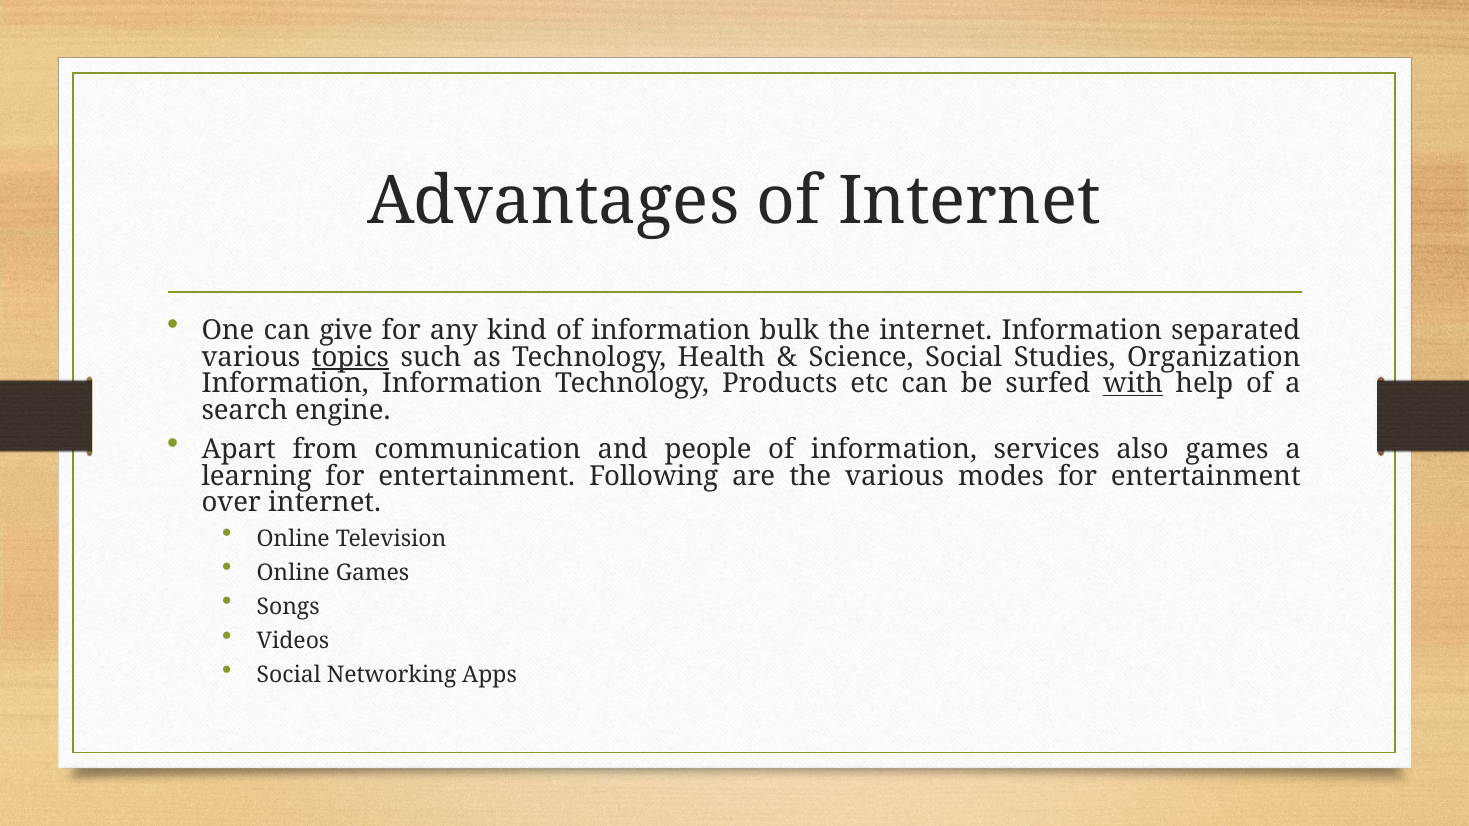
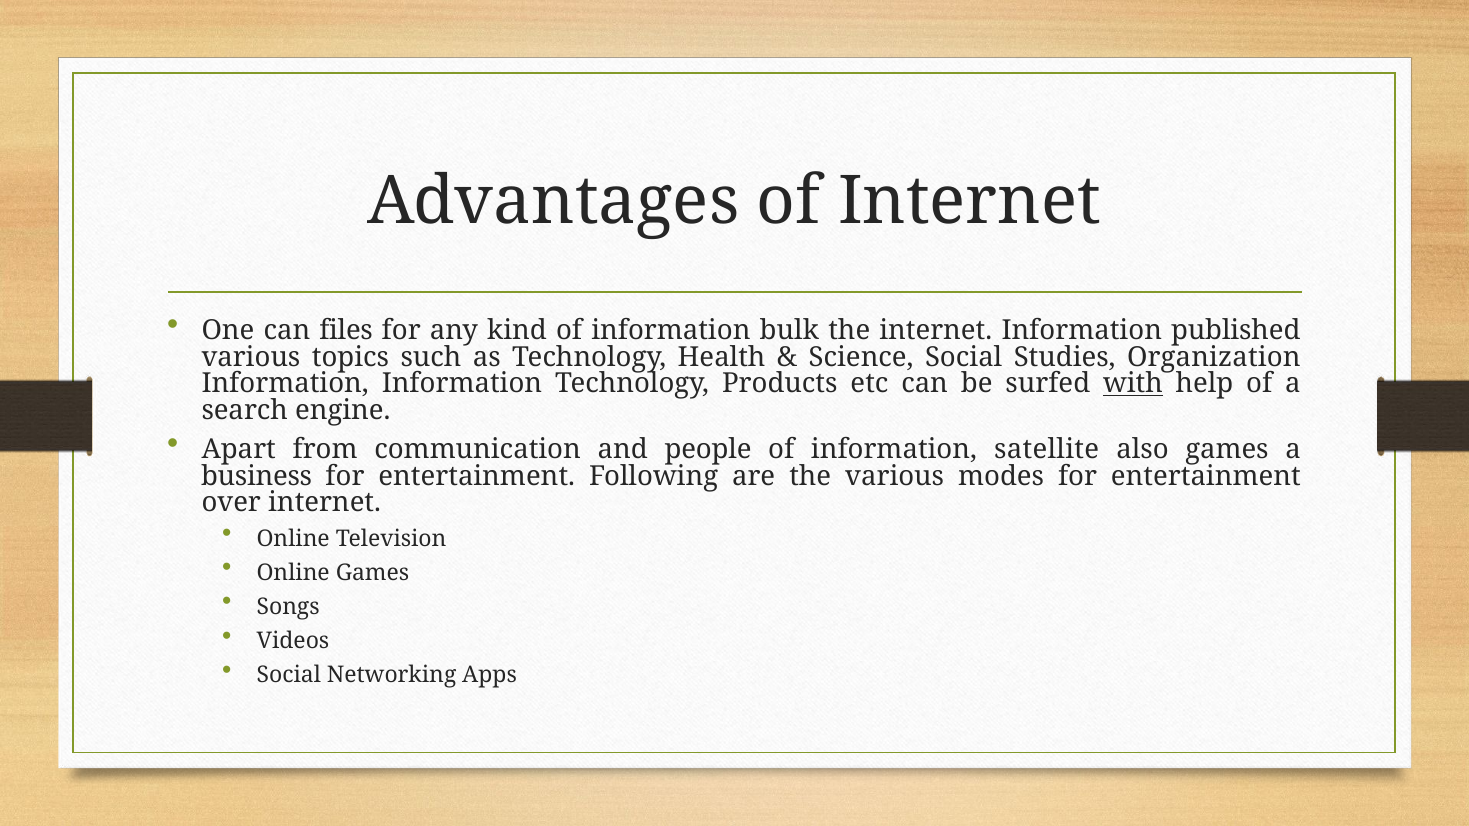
give: give -> files (346, 331)
separated: separated -> published (1236, 331)
topics underline: present -> none (350, 357)
services: services -> satellite (1047, 450)
learning: learning -> business (257, 476)
